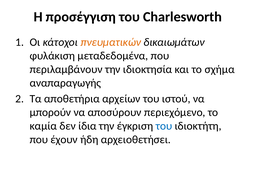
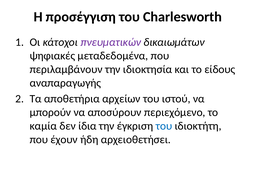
πνευματικών colour: orange -> purple (111, 42)
φυλάκιση: φυλάκιση -> ψηφιακές (52, 56)
σχήμα: σχήμα -> είδους (220, 69)
